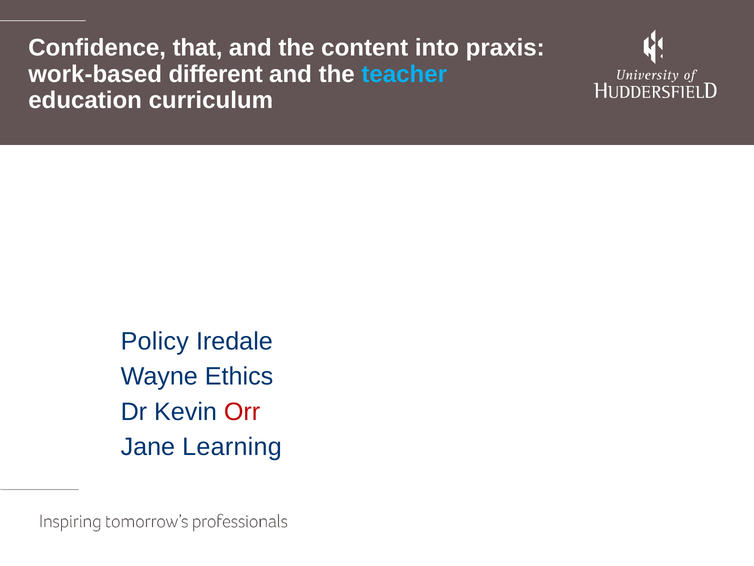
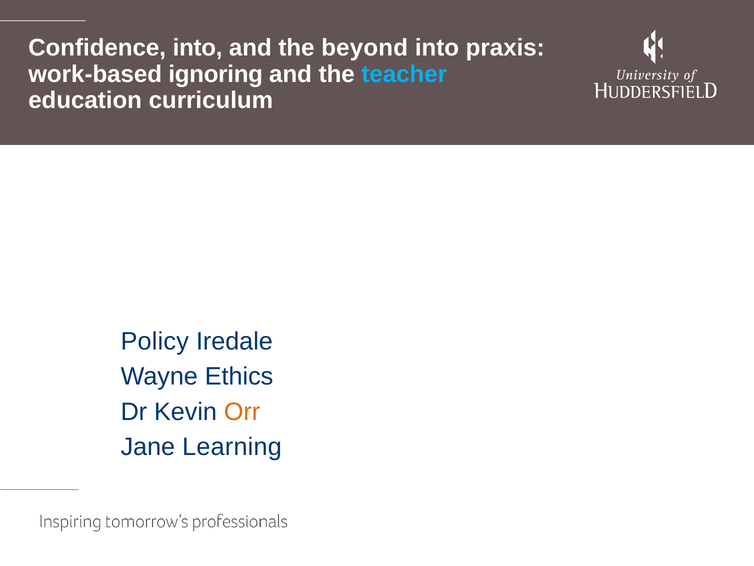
Confidence that: that -> into (198, 48)
content: content -> beyond (365, 48)
different: different -> ignoring (216, 74)
Orr colour: red -> orange (242, 411)
